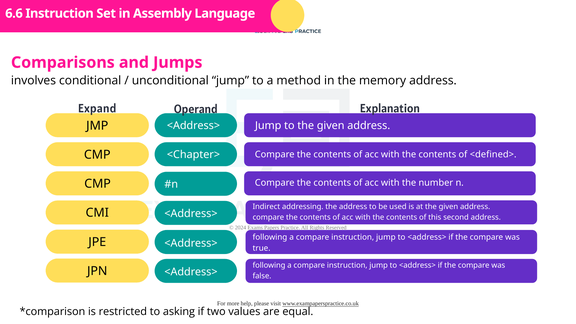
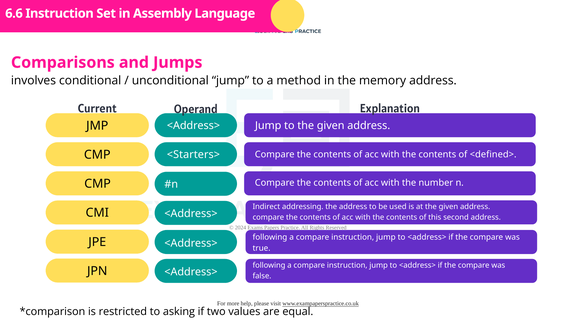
Expand: Expand -> Current (97, 109)
<Chapter>: <Chapter> -> <Starters> (193, 155)
